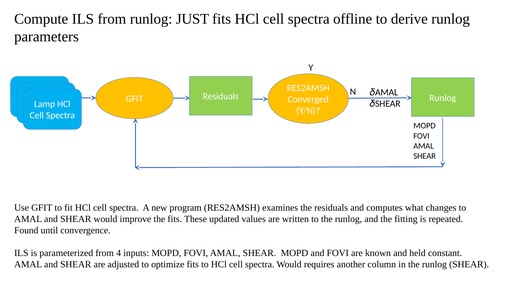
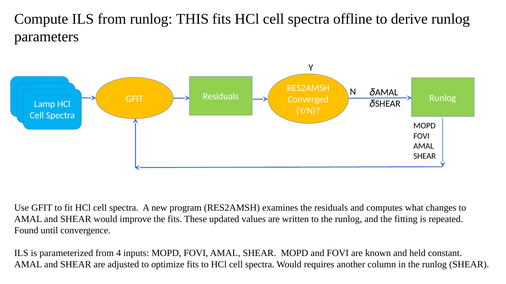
JUST: JUST -> THIS (192, 19)
